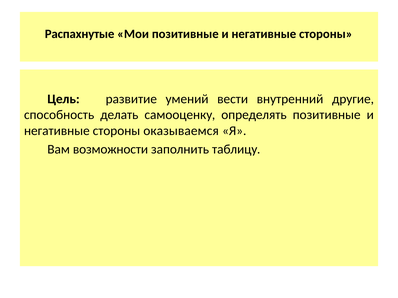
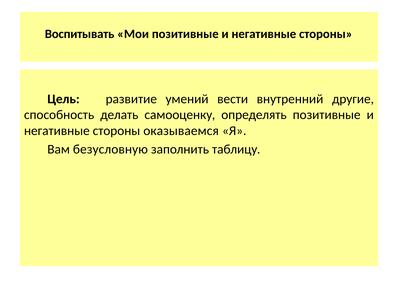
Распахнутые: Распахнутые -> Воспитывать (80, 34)
возможности: возможности -> безусловную (110, 150)
